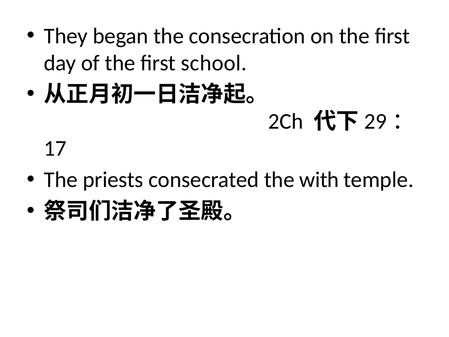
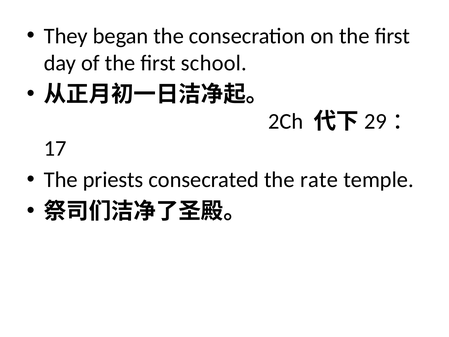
with: with -> rate (319, 180)
